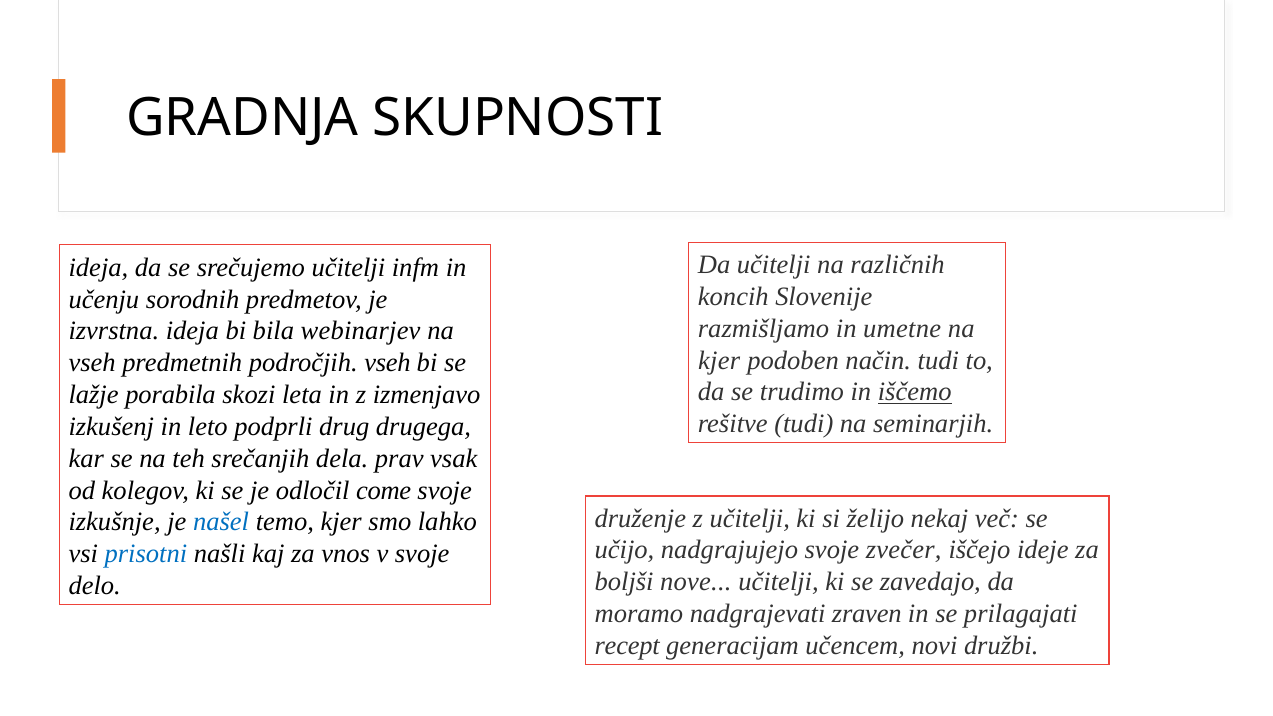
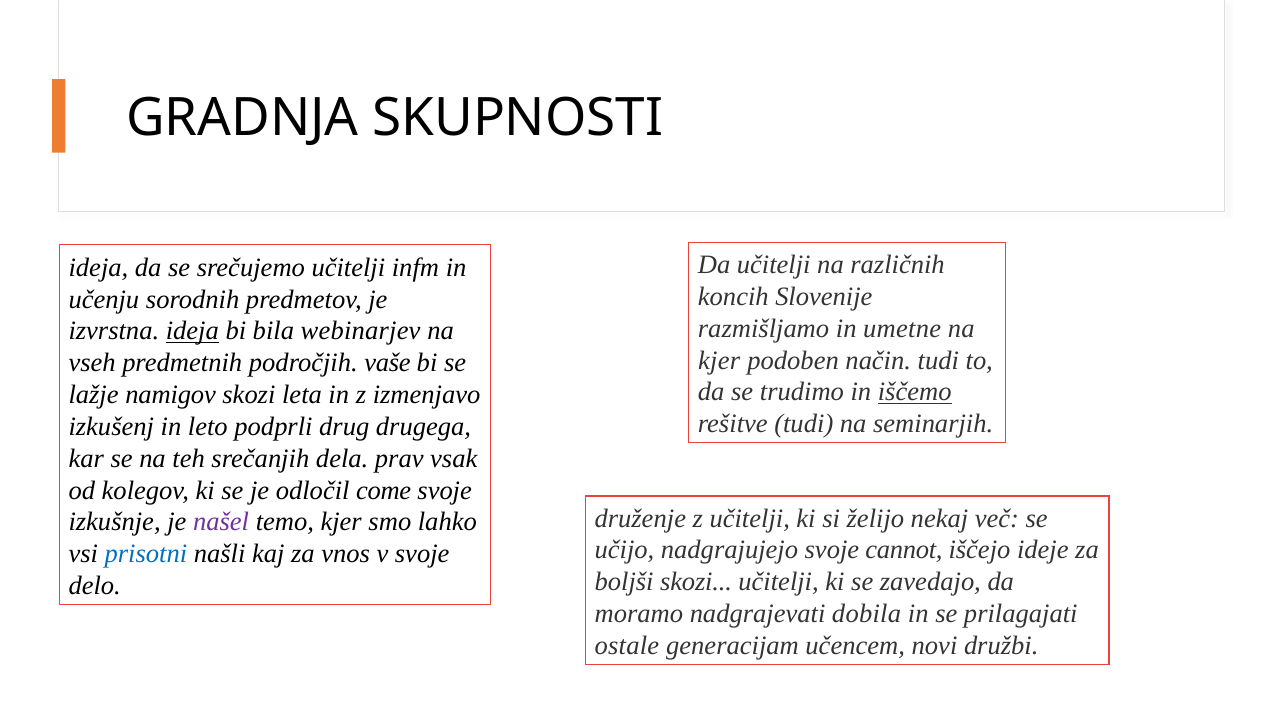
ideja underline: none -> present (192, 331)
področjih vseh: vseh -> vaše (387, 363)
porabila: porabila -> namigov (171, 395)
našel colour: blue -> purple (221, 522)
zvečer: zvečer -> cannot (904, 550)
boljši nove: nove -> skozi (696, 582)
zraven: zraven -> dobila (867, 614)
recept: recept -> ostale (627, 646)
